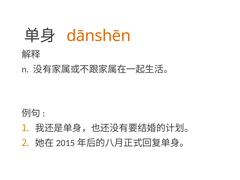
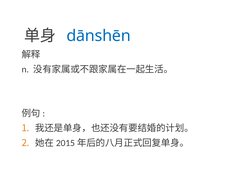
dānshēn colour: orange -> blue (99, 36)
